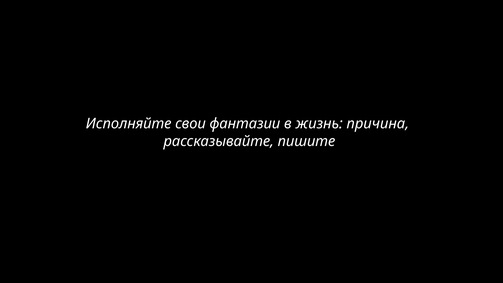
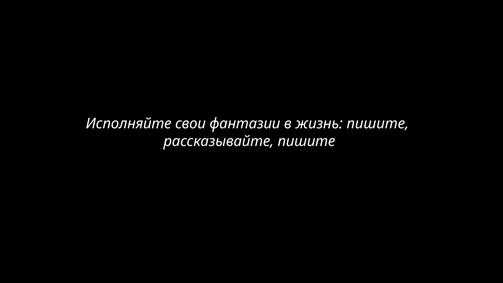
жизнь причина: причина -> пишите (378, 124)
